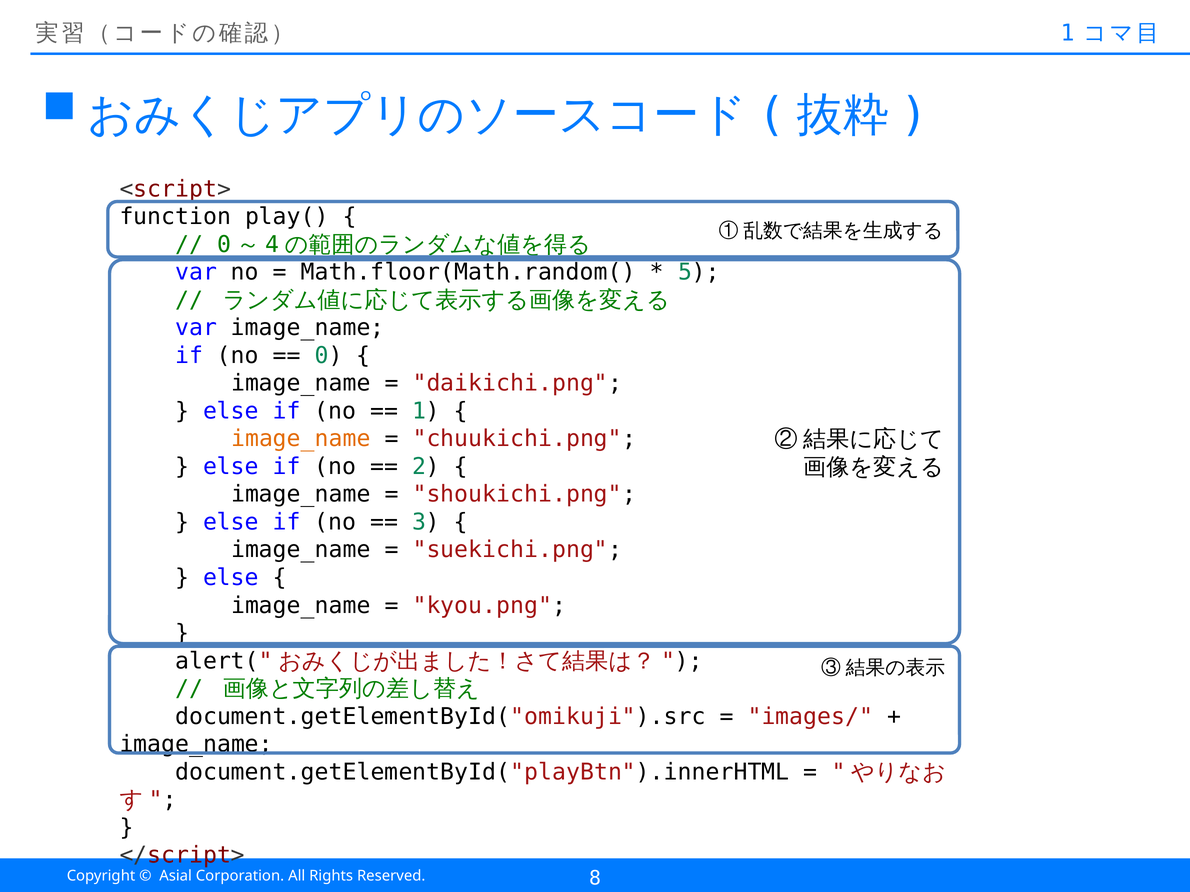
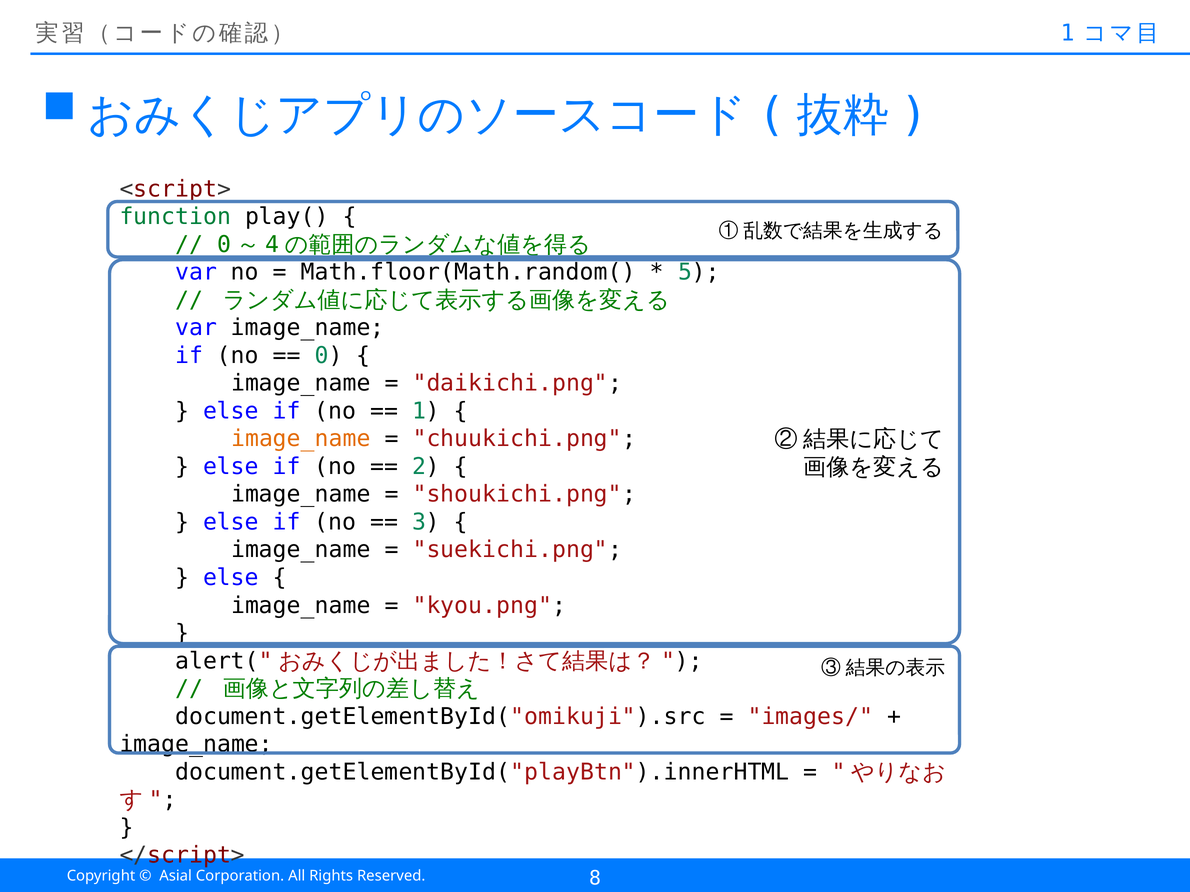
function colour: black -> green (175, 217)
